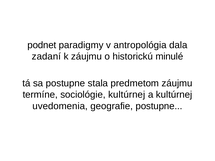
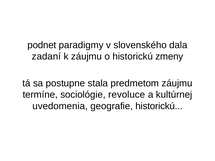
antropológia: antropológia -> slovenského (140, 45)
minulé: minulé -> zmeny (169, 57)
sociológie kultúrnej: kultúrnej -> revoluce (127, 95)
geografie postupne: postupne -> historickú (159, 106)
